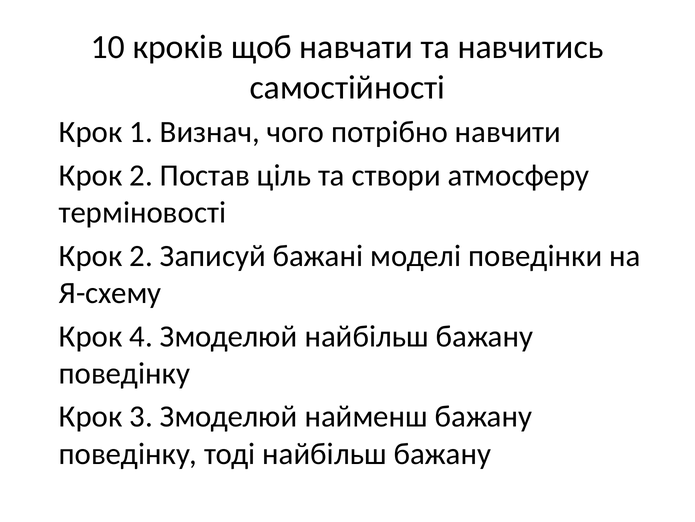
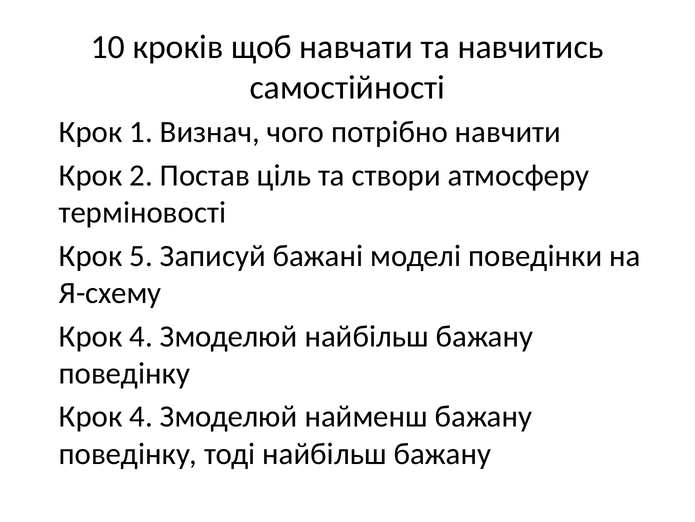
2: 2 -> 5 (141, 256)
3: 3 -> 4 (141, 416)
